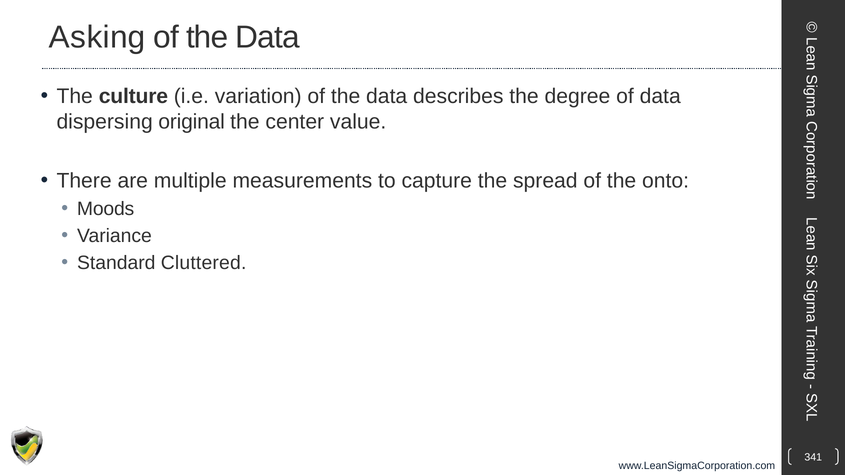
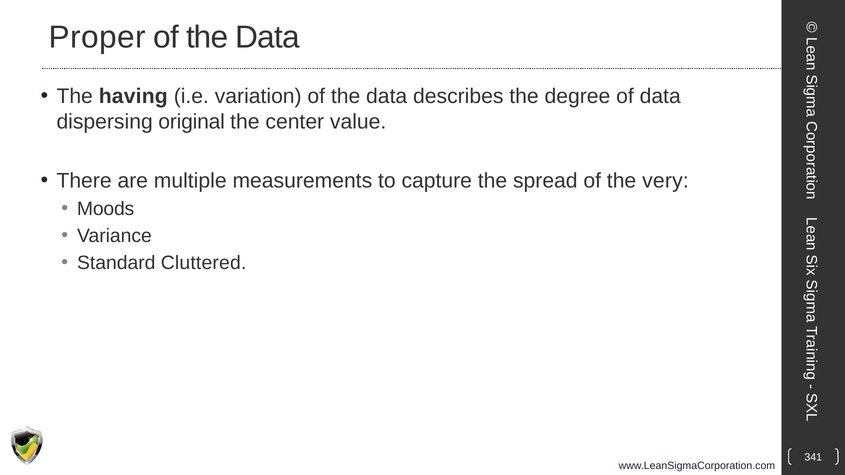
Asking: Asking -> Proper (97, 38)
culture: culture -> having (133, 97)
onto: onto -> very (665, 181)
